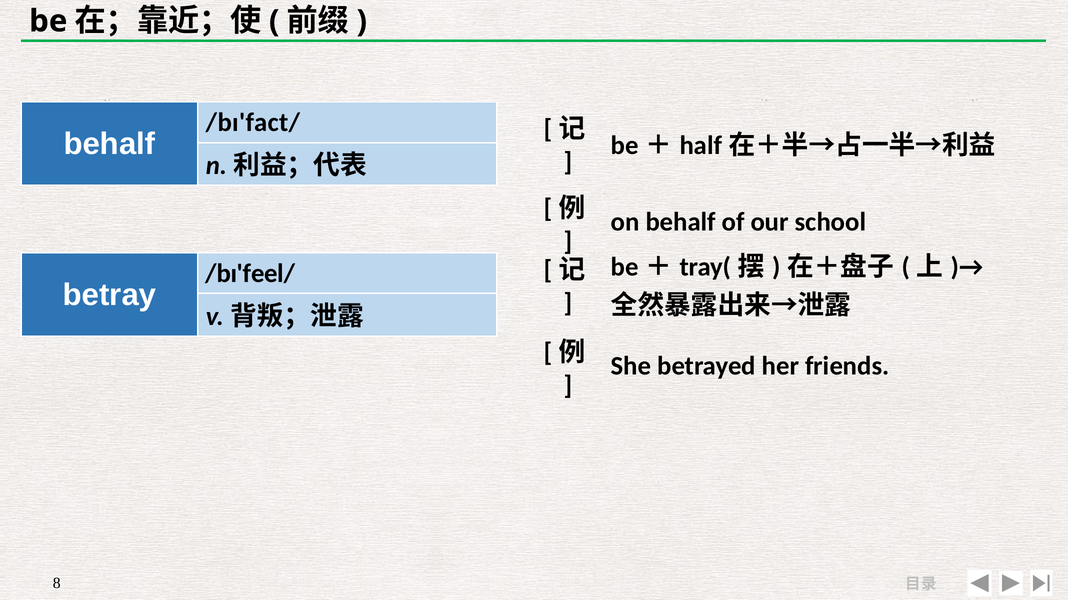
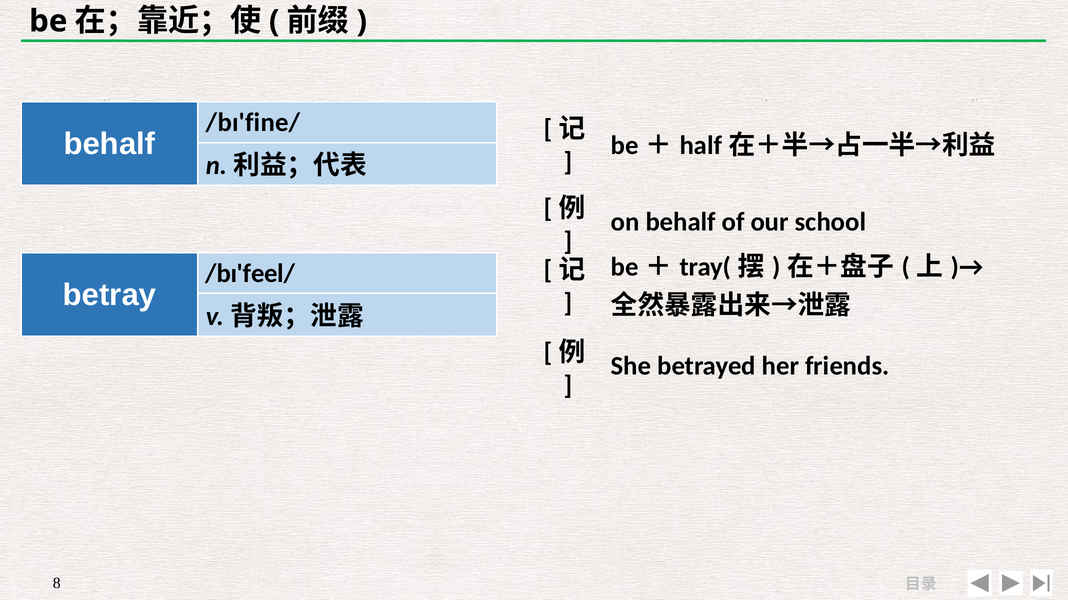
/bɪ'fact/: /bɪ'fact/ -> /bɪ'fine/ (253, 123)
